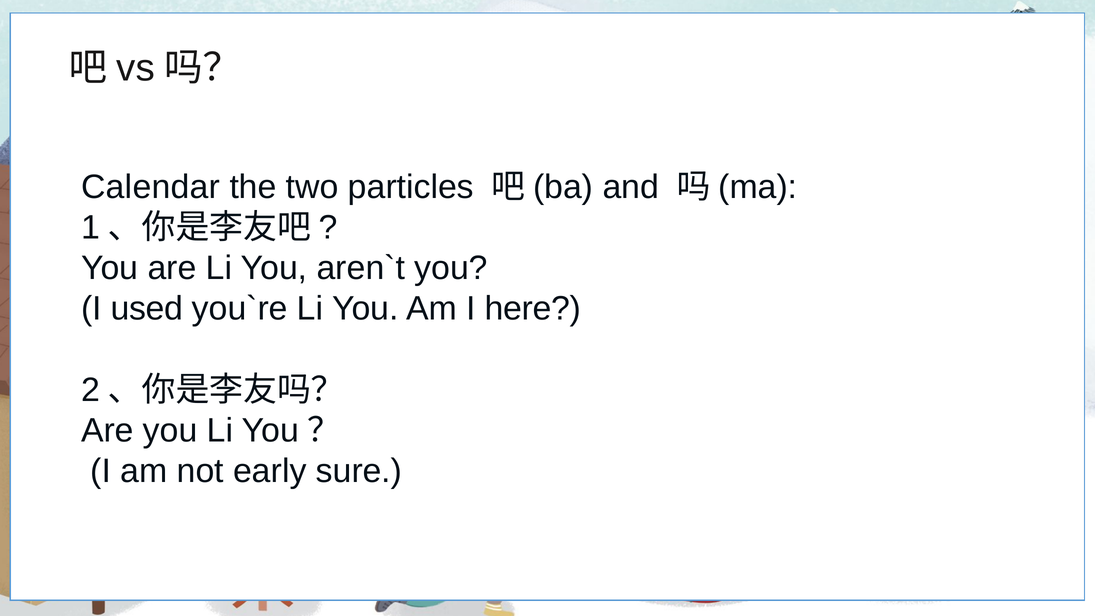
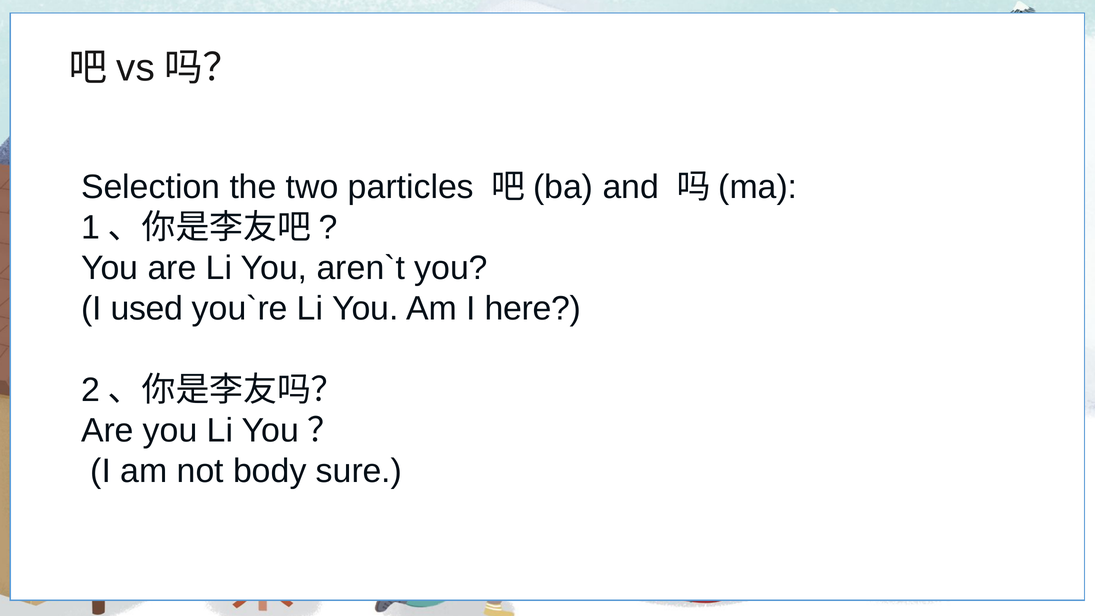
Calendar: Calendar -> Selection (151, 187)
early: early -> body (270, 471)
